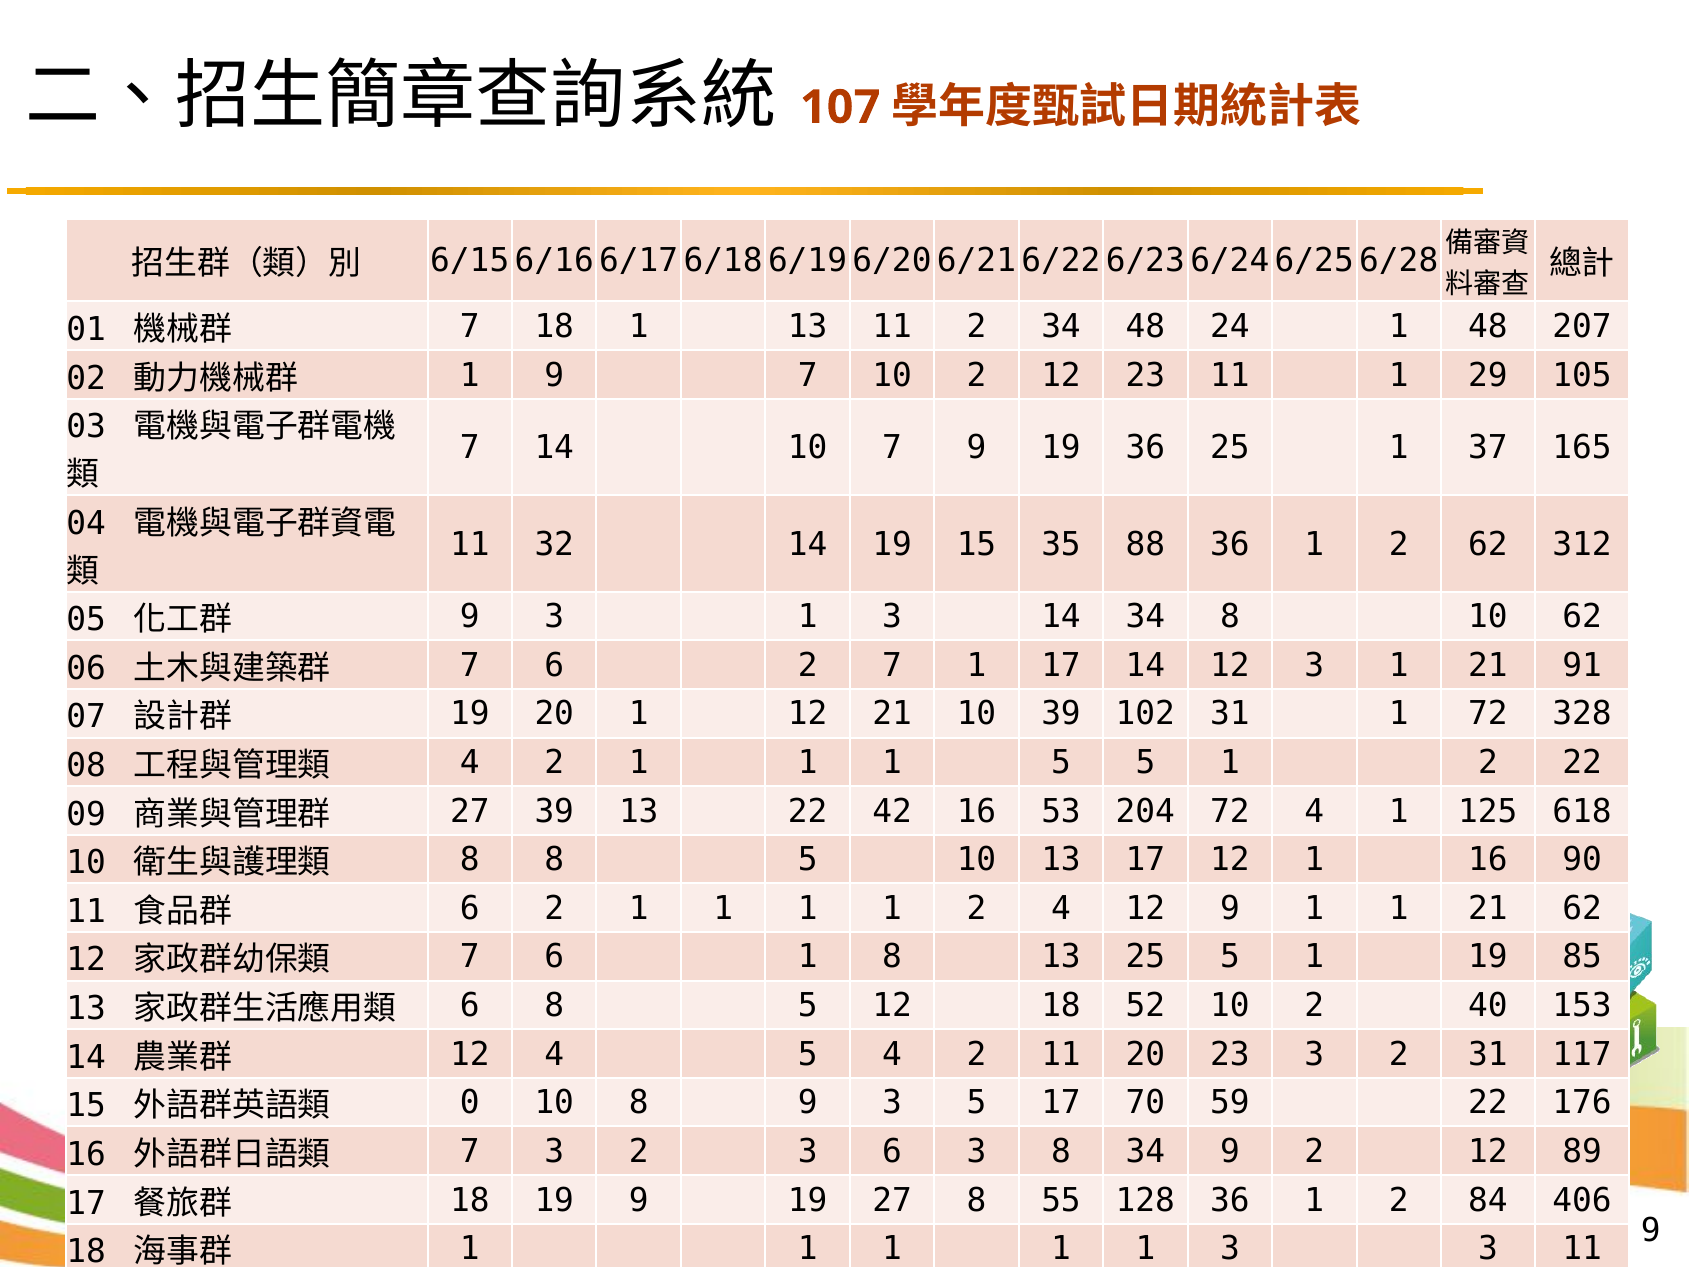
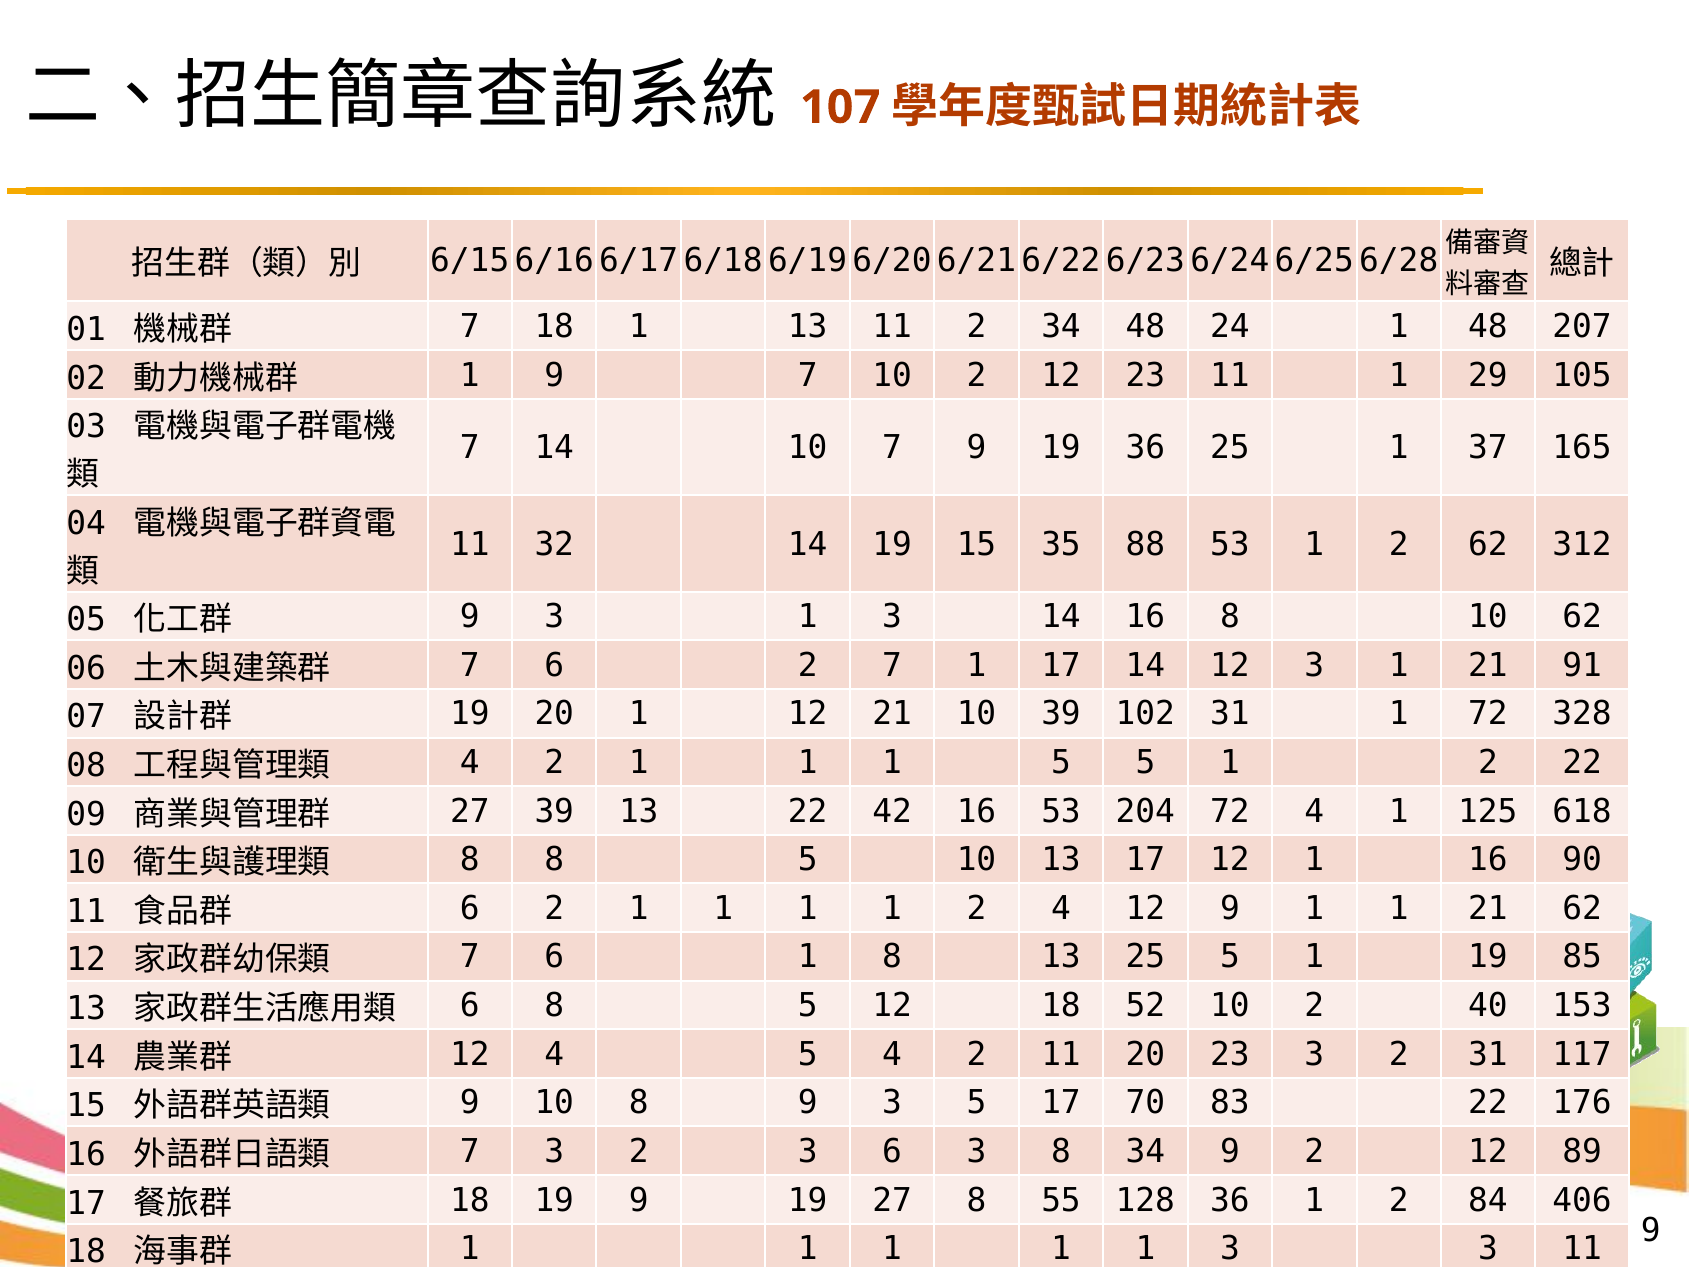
88 36: 36 -> 53 (1230, 544)
14 34: 34 -> 16 (1145, 617)
0: 0 -> 9 (470, 1103)
59: 59 -> 83 (1230, 1103)
